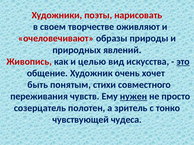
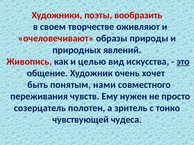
нарисовать: нарисовать -> вообразить (138, 15)
стихи: стихи -> нами (104, 85)
нужен underline: present -> none (134, 97)
